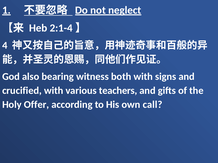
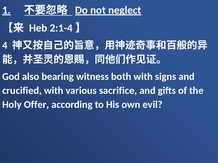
teachers: teachers -> sacrifice (118, 91)
call: call -> evil (153, 105)
